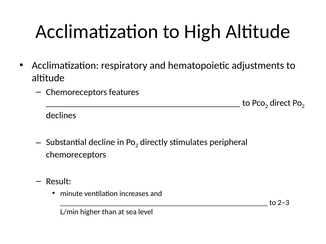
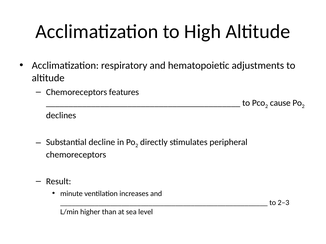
direct: direct -> cause (280, 103)
